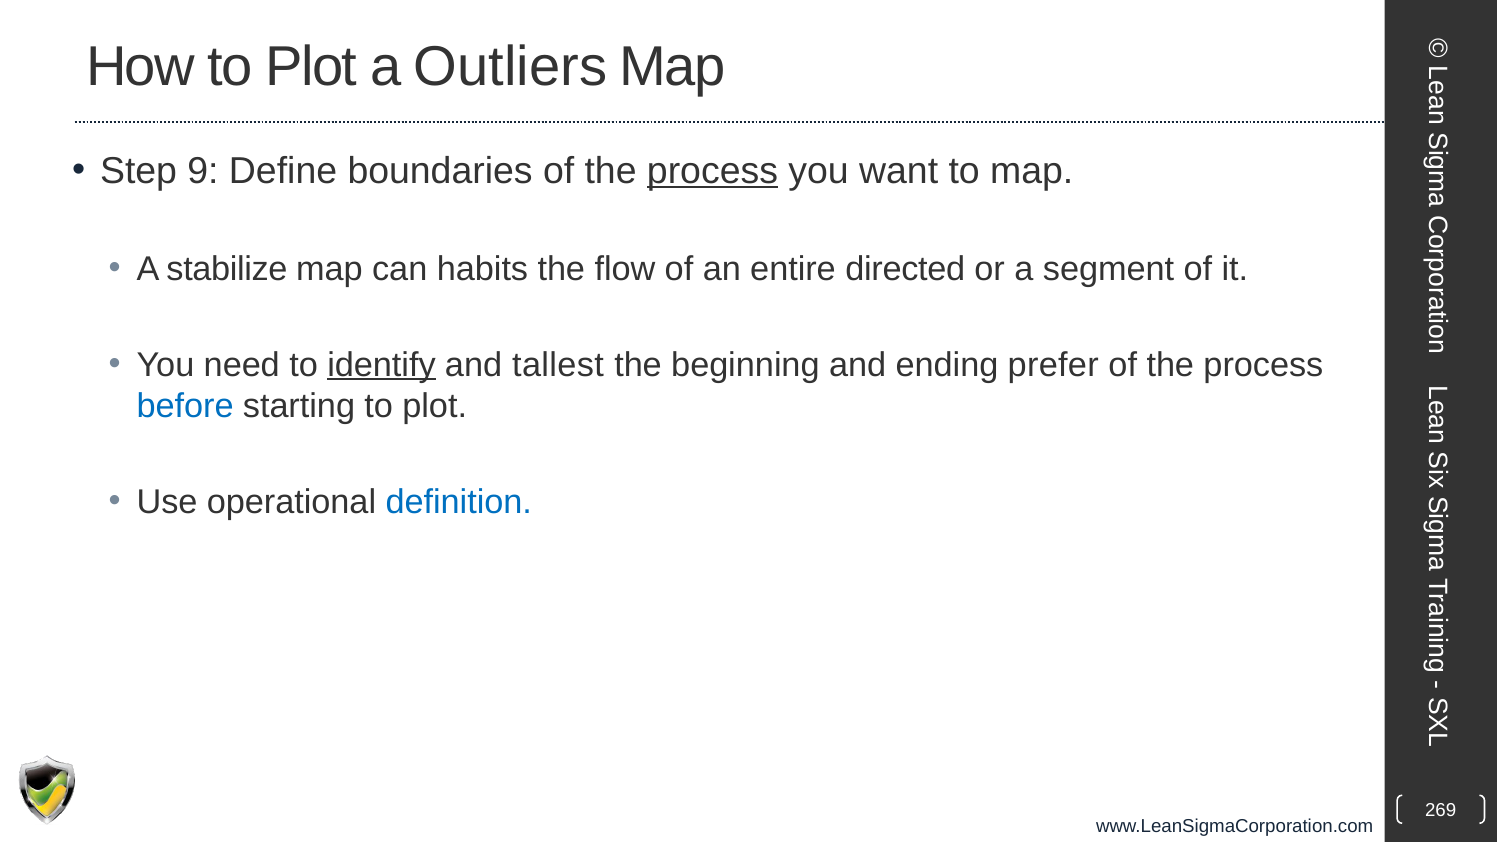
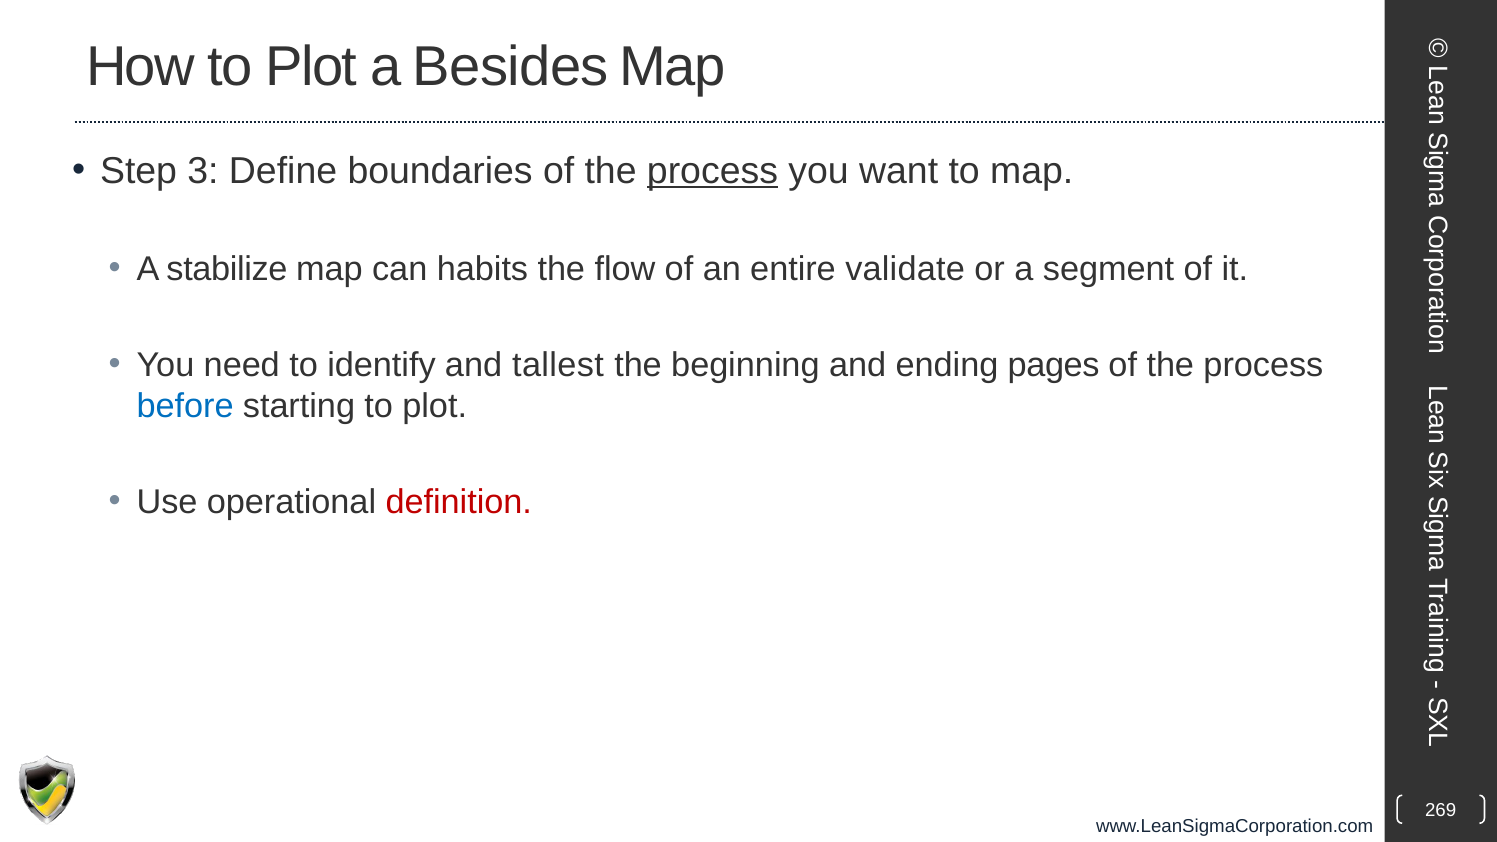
Outliers: Outliers -> Besides (511, 67)
9: 9 -> 3 (203, 171)
directed: directed -> validate (905, 269)
identify underline: present -> none (381, 365)
prefer: prefer -> pages (1054, 365)
definition colour: blue -> red (459, 502)
